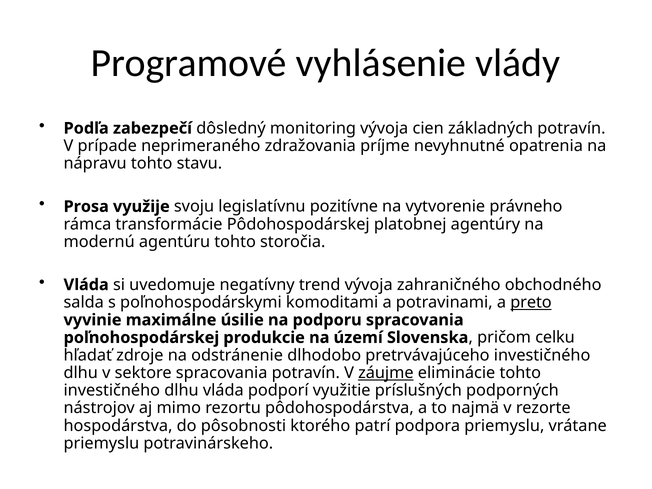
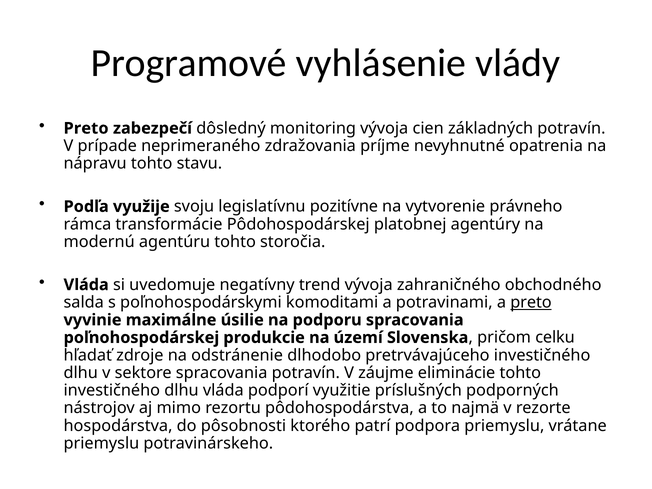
Podľa: Podľa -> Preto (86, 128)
Prosa: Prosa -> Podľa (86, 207)
záujme underline: present -> none (386, 373)
